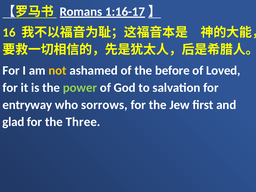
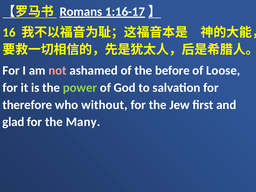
not colour: yellow -> pink (58, 70)
Loved: Loved -> Loose (223, 70)
entryway: entryway -> therefore (27, 105)
sorrows: sorrows -> without (104, 105)
Three: Three -> Many (83, 122)
